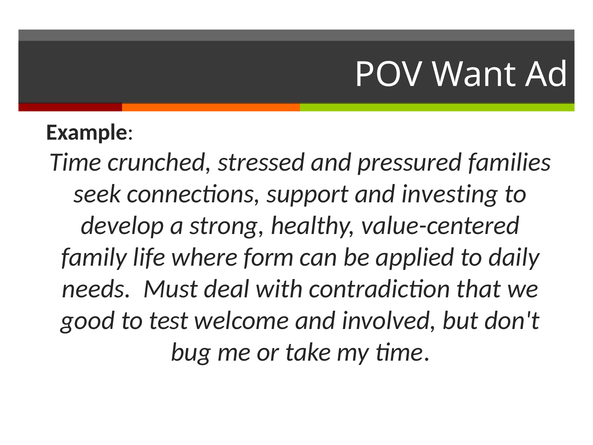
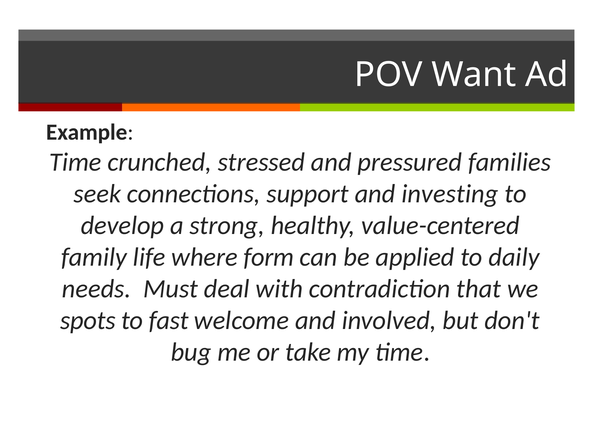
good: good -> spots (88, 320)
test: test -> fast (169, 320)
